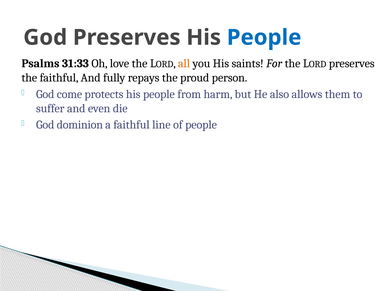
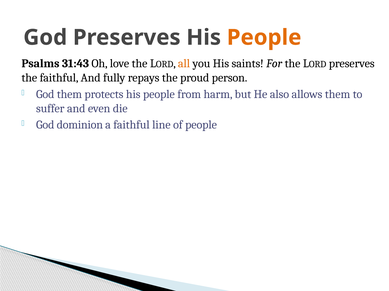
People colour: blue -> orange (264, 38)
31:33: 31:33 -> 31:43 (76, 64)
God come: come -> them (69, 94)
